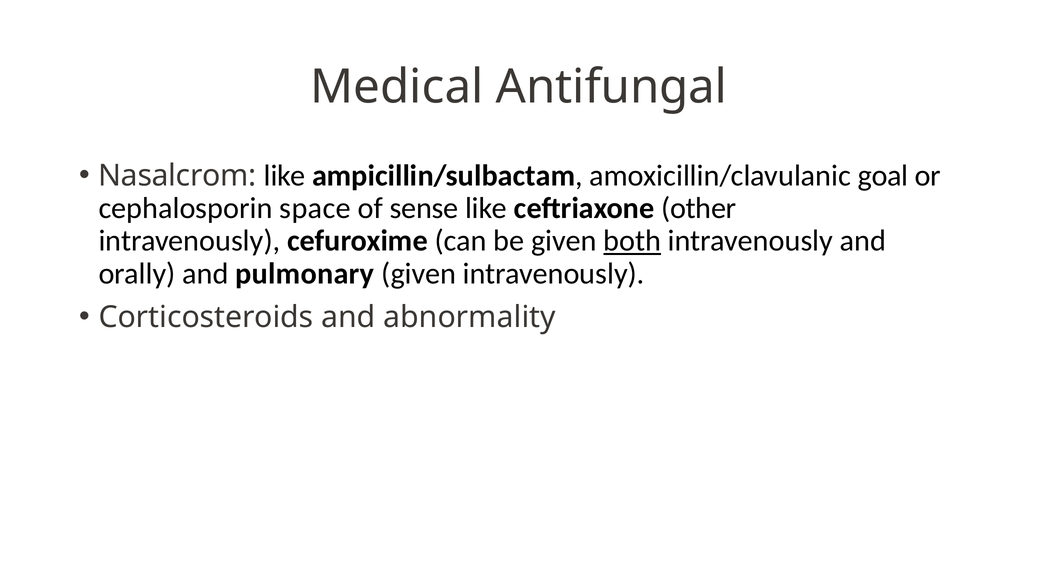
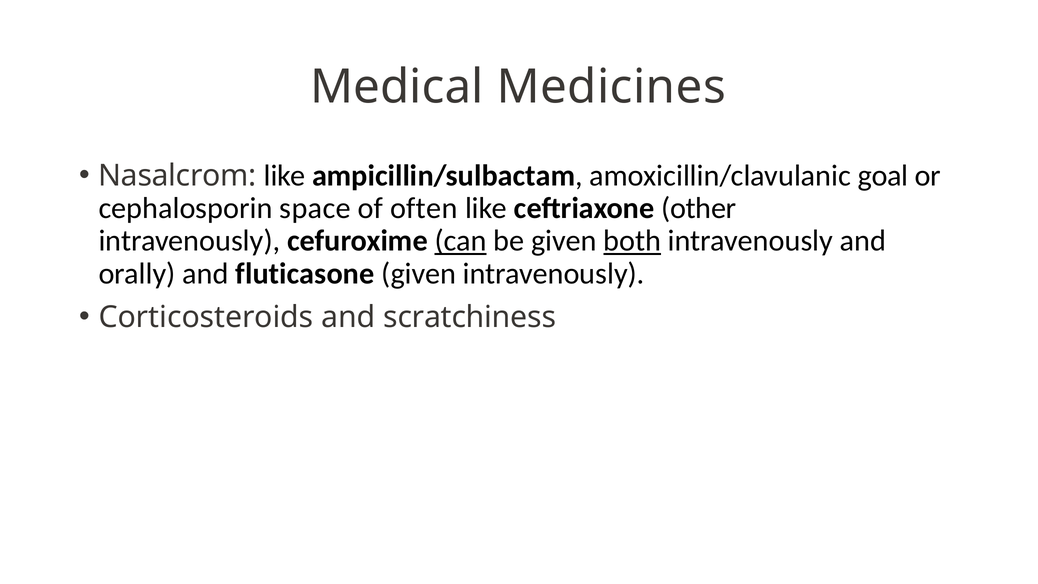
Antifungal: Antifungal -> Medicines (611, 87)
sense: sense -> often (424, 208)
can underline: none -> present (461, 241)
pulmonary: pulmonary -> fluticasone (305, 274)
abnormality: abnormality -> scratchiness (470, 317)
